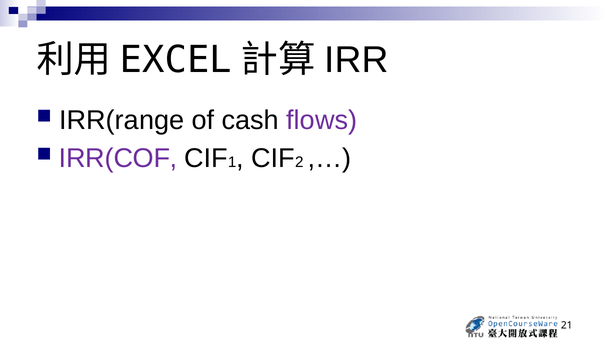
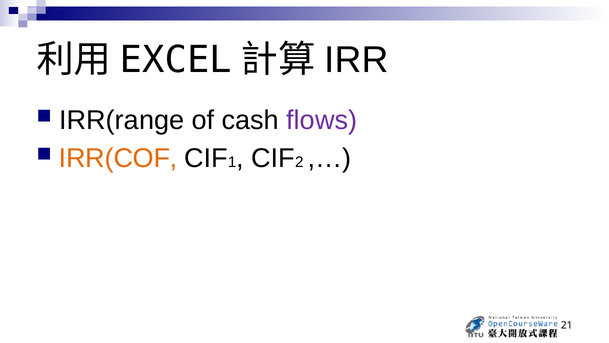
IRR(COF colour: purple -> orange (118, 158)
